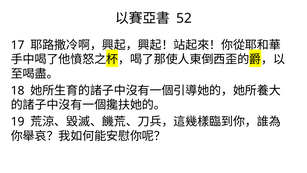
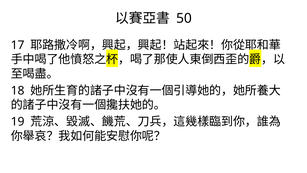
52: 52 -> 50 (184, 18)
